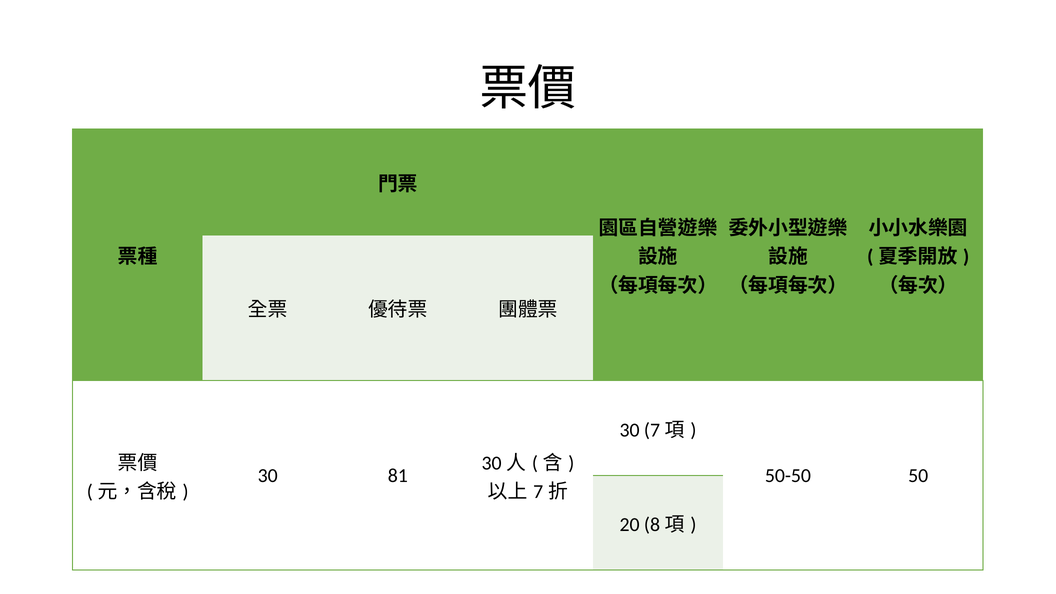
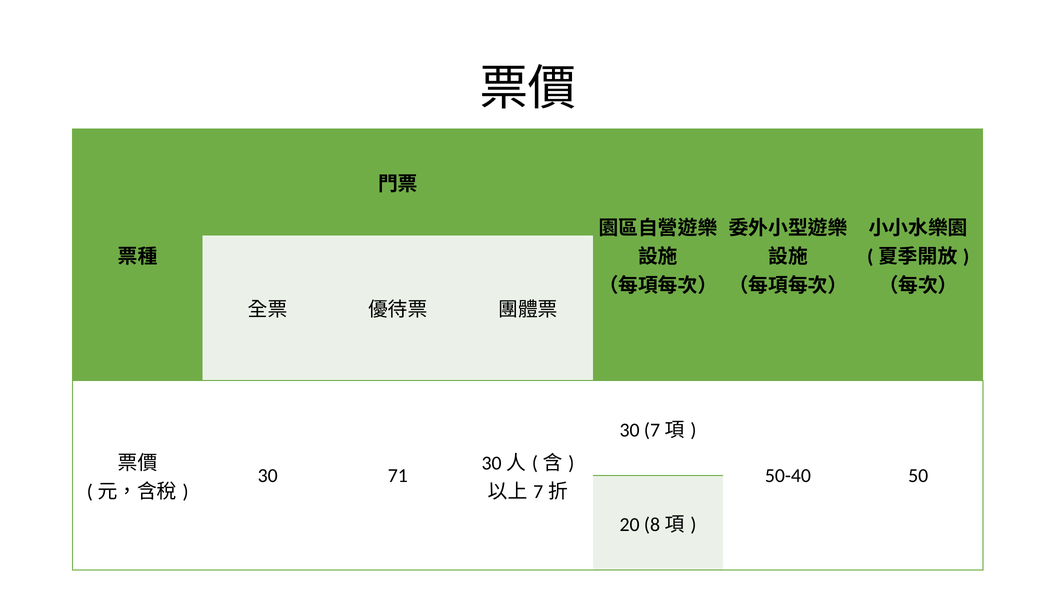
81: 81 -> 71 (398, 476)
50-50: 50-50 -> 50-40 (788, 476)
